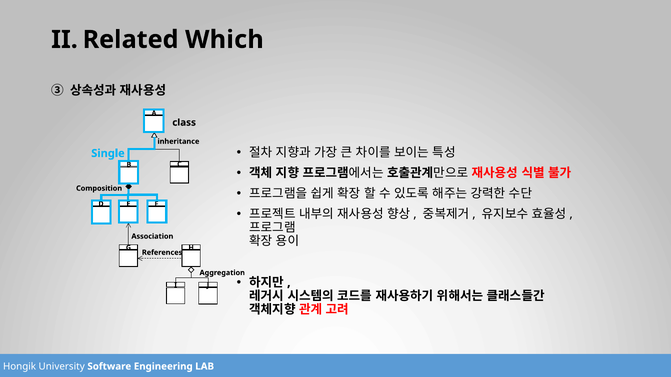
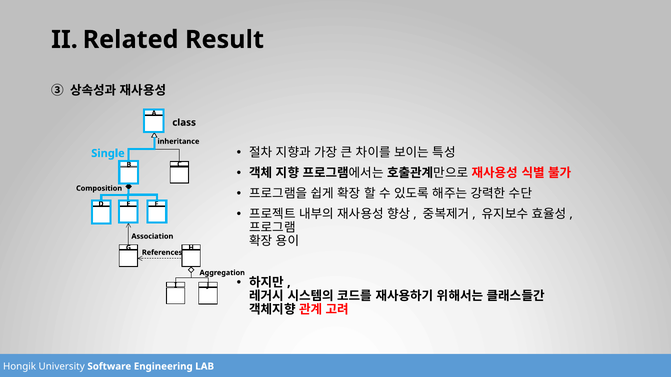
Which: Which -> Result (225, 40)
